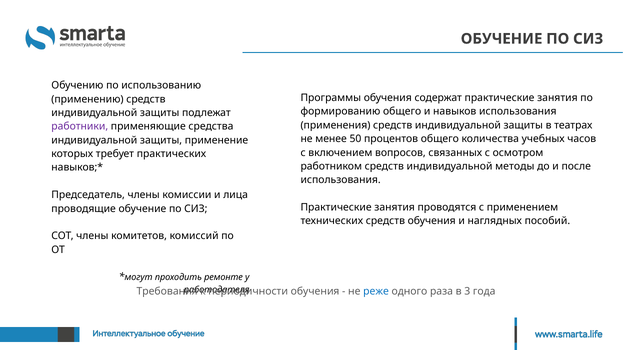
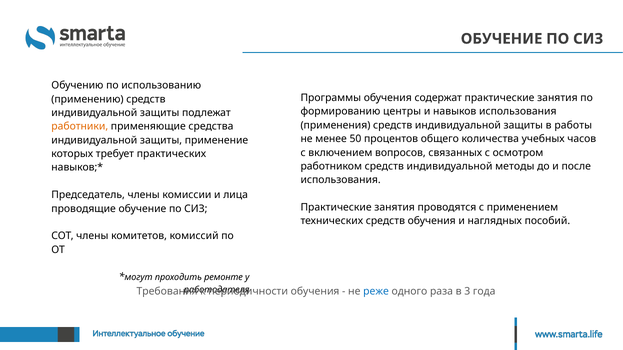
формированию общего: общего -> центры (402, 112)
театрах: театрах -> работы (573, 125)
работники colour: purple -> orange (80, 127)
